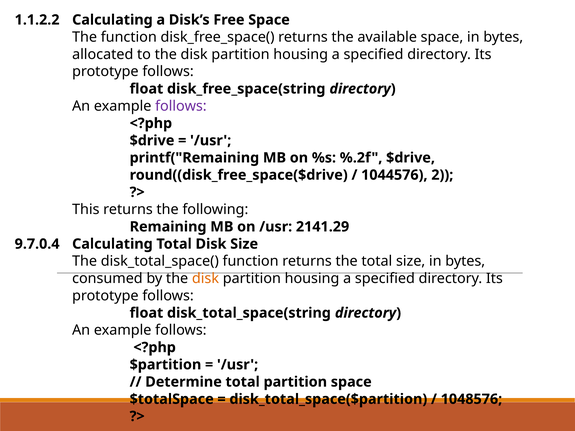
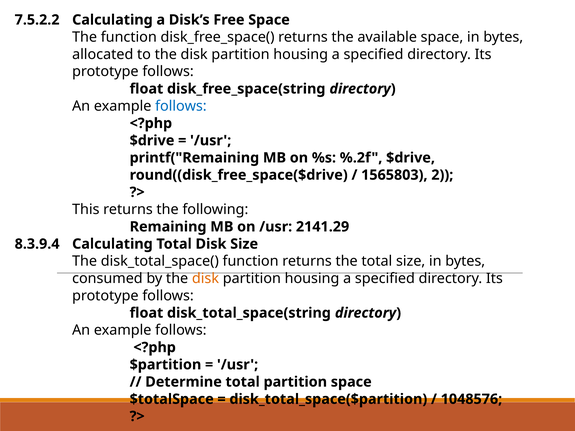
1.1.2.2: 1.1.2.2 -> 7.5.2.2 (37, 20)
follows colour: purple -> blue (181, 106)
1044576: 1044576 -> 1565803 (394, 175)
9.7.0.4: 9.7.0.4 -> 8.3.9.4 (37, 244)
